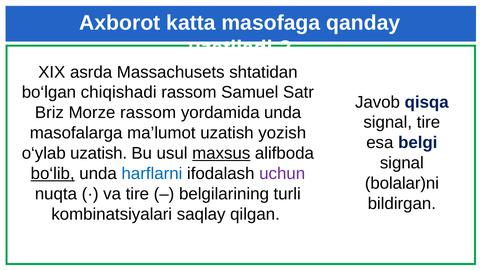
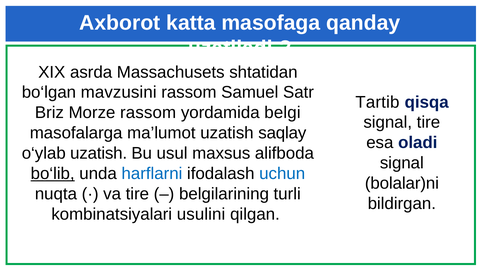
chiqishadi: chiqishadi -> mavzusini (119, 92)
Javob: Javob -> Tartib (377, 102)
yordamida unda: unda -> belgi (282, 113)
yozish: yozish -> saqlay (282, 133)
belgi: belgi -> oladi (418, 143)
maxsus underline: present -> none (221, 153)
uchun colour: purple -> blue (282, 174)
saqlay: saqlay -> usulini (201, 214)
